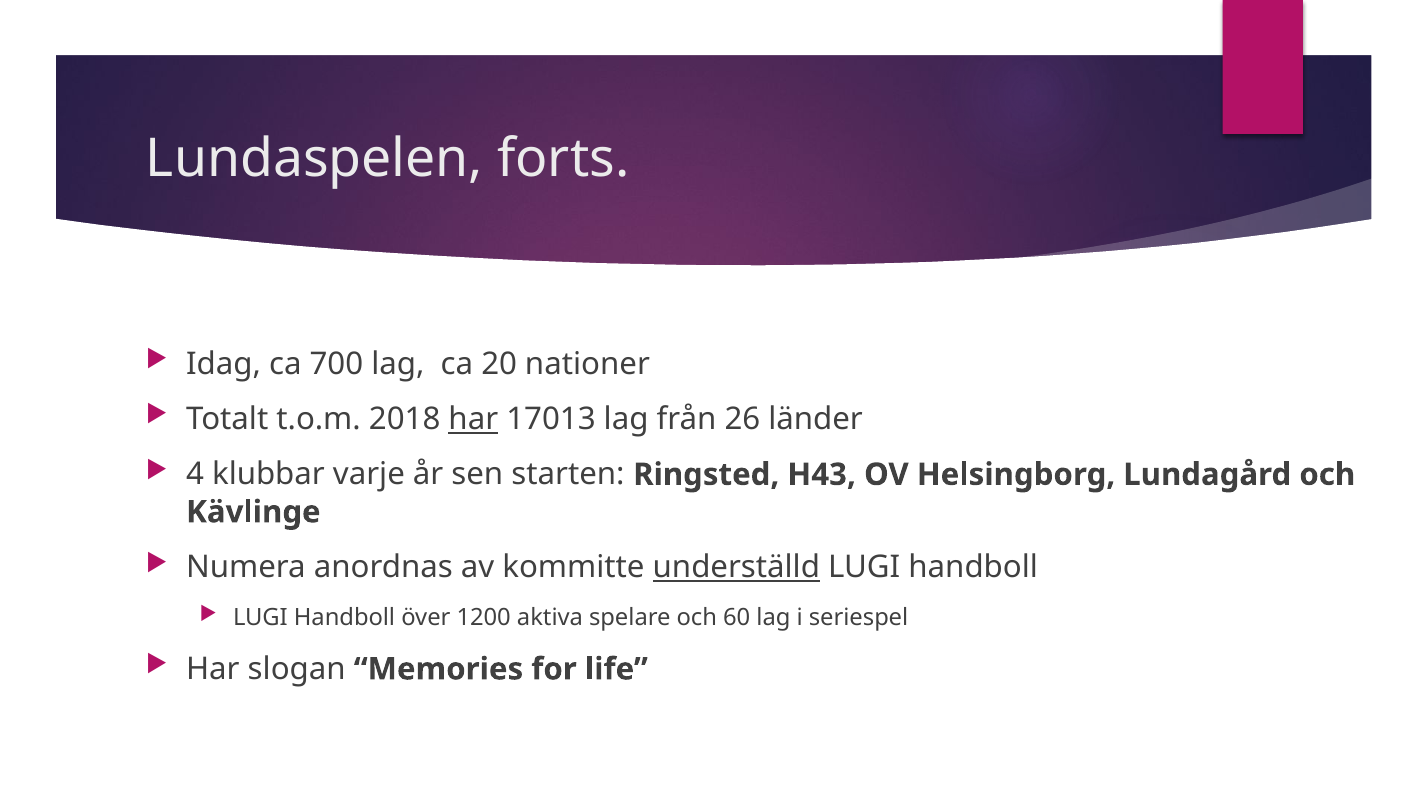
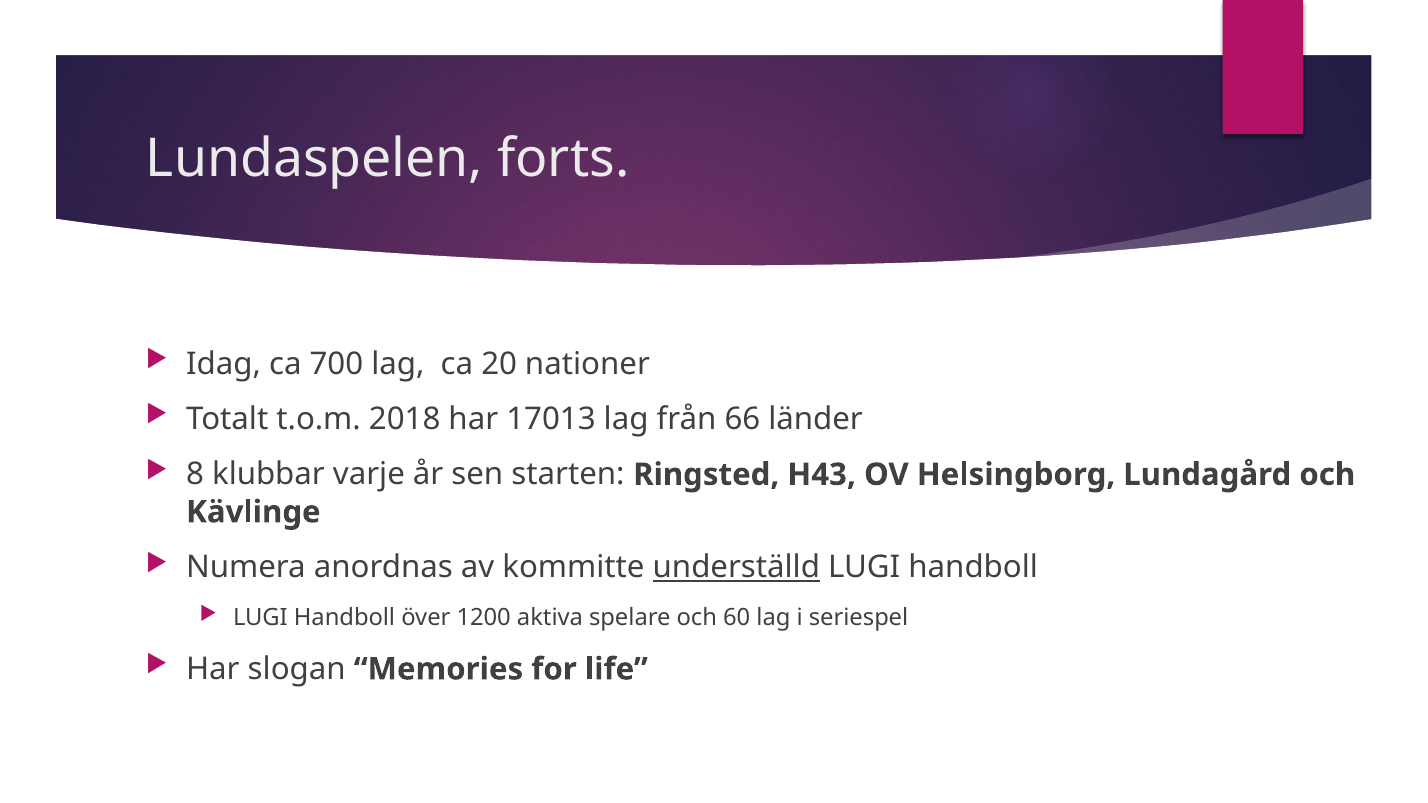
har underline: present -> none (473, 419)
26: 26 -> 66 (742, 419)
4: 4 -> 8 (195, 475)
